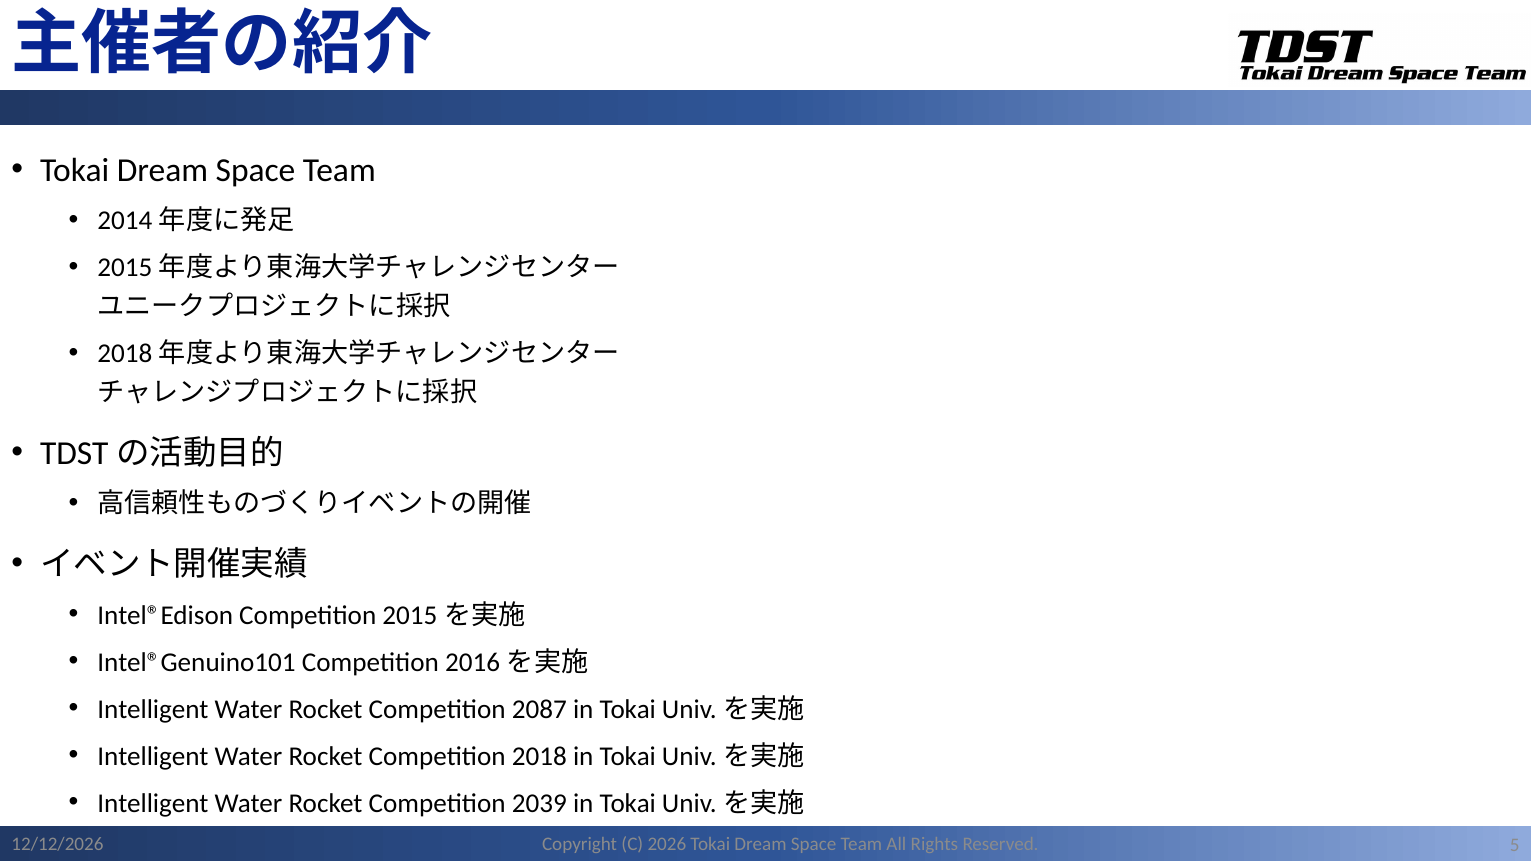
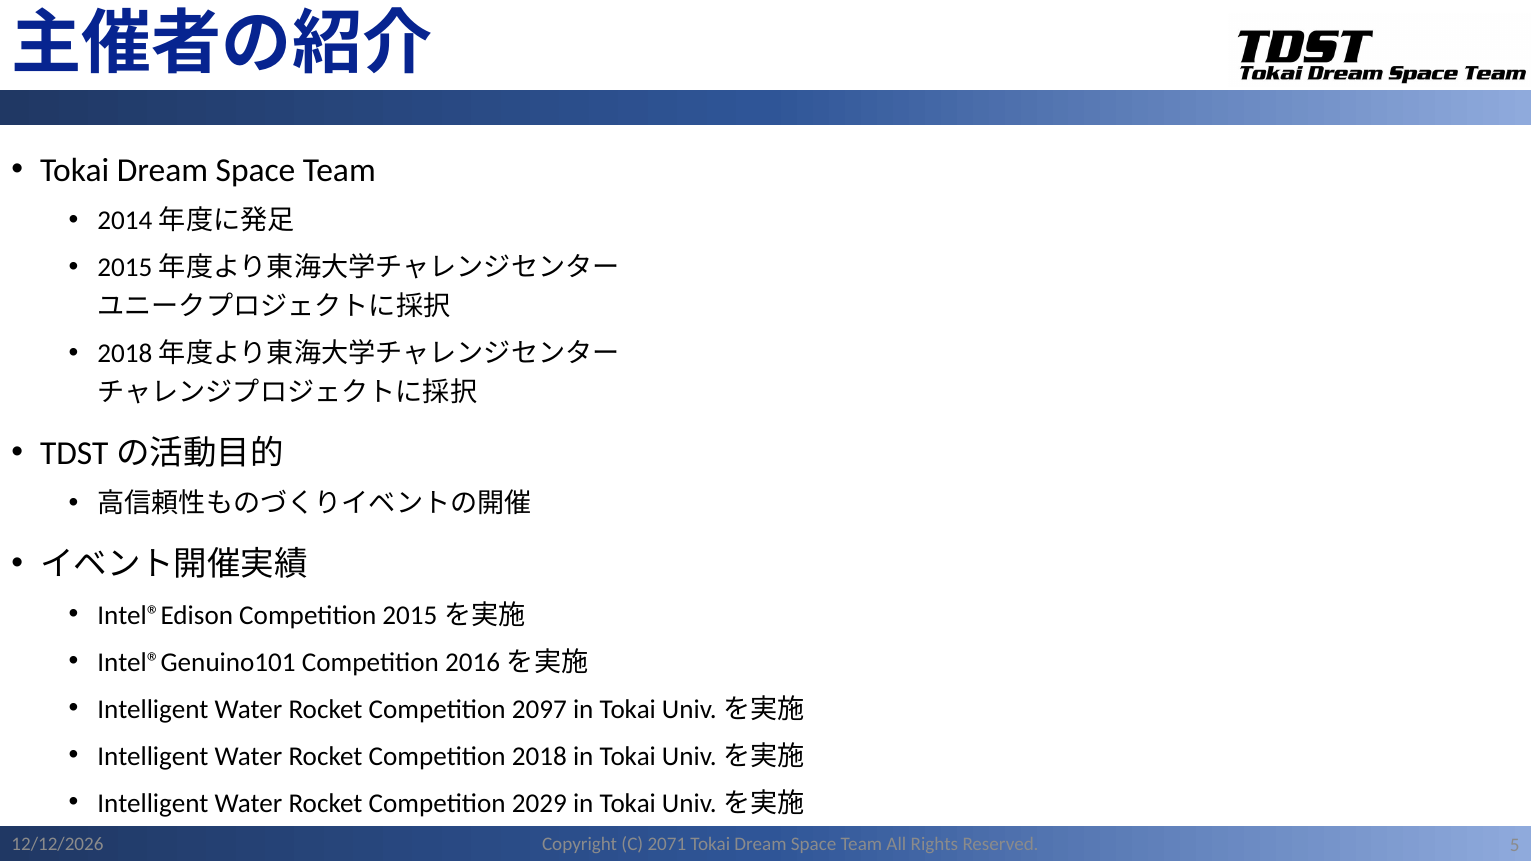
2087: 2087 -> 2097 (539, 709)
2039: 2039 -> 2029 (539, 803)
2026: 2026 -> 2071 (667, 844)
